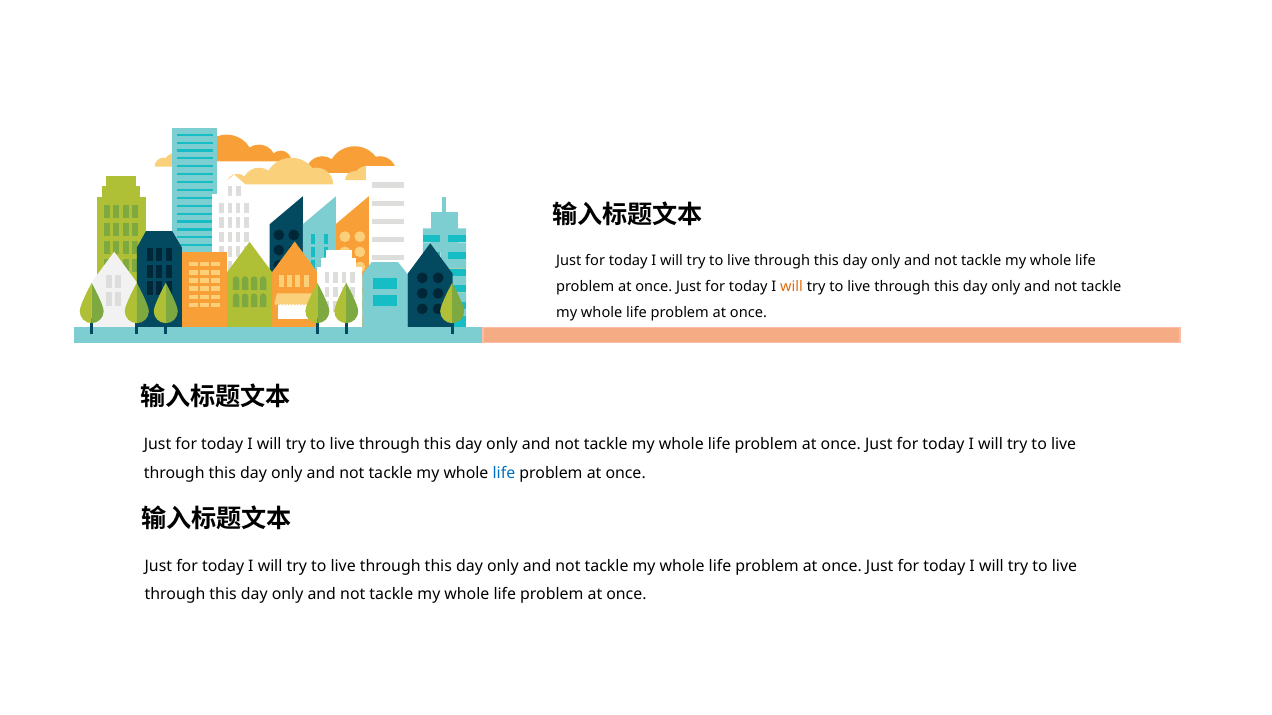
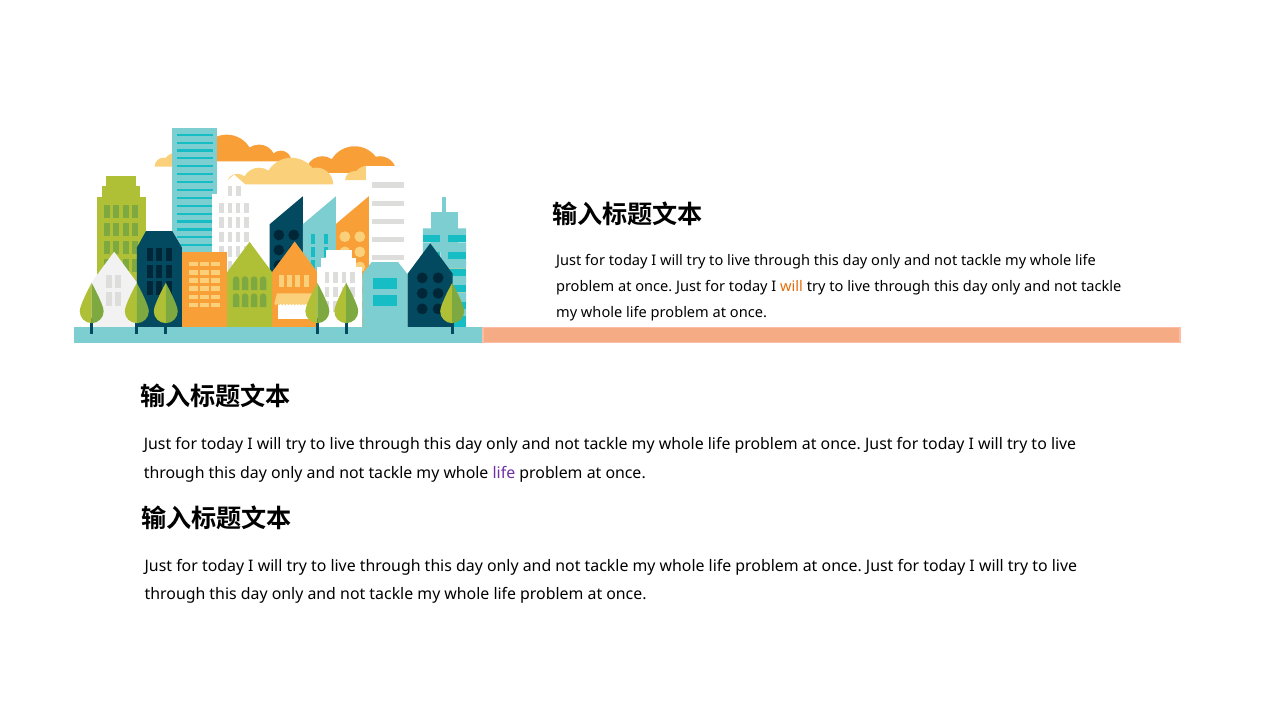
life colour: blue -> purple (504, 473)
